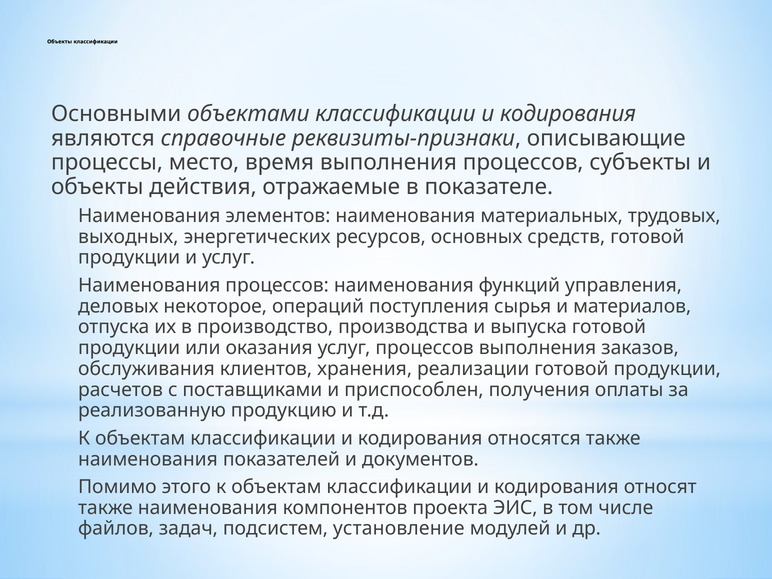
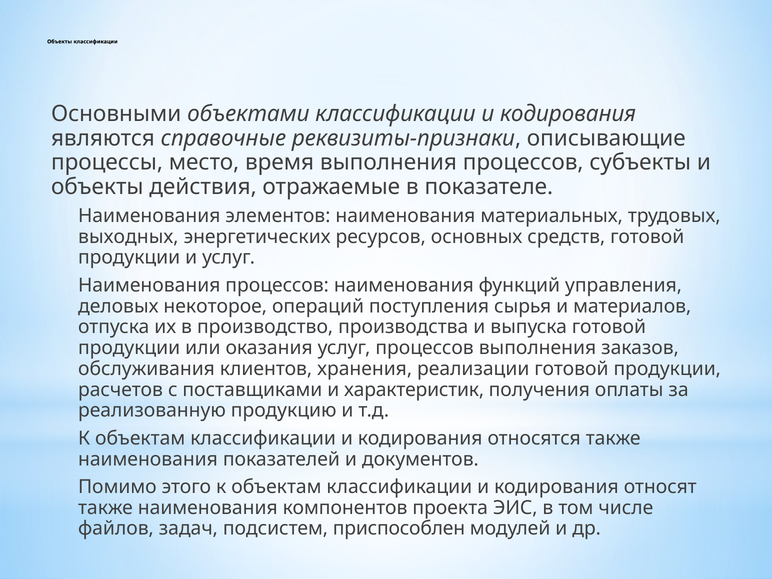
приспособлен: приспособлен -> характеристик (414, 390)
установление: установление -> приспособлен (399, 529)
